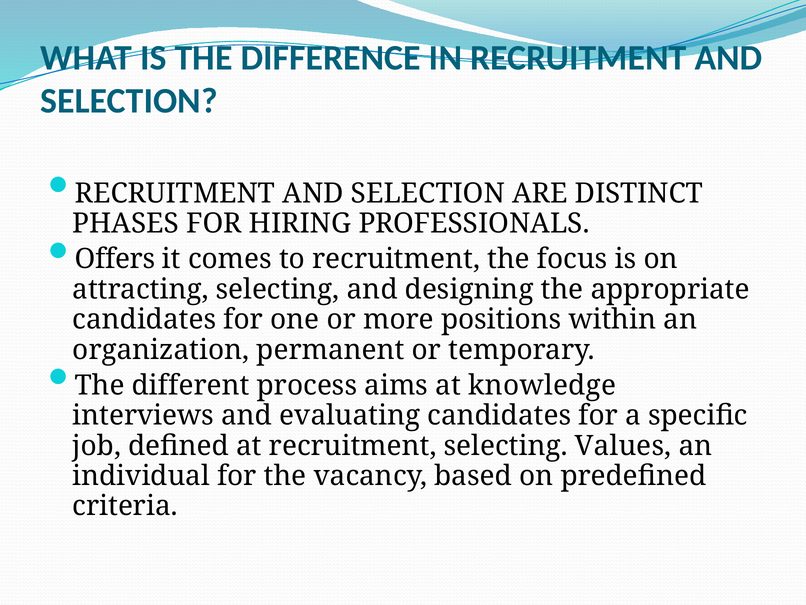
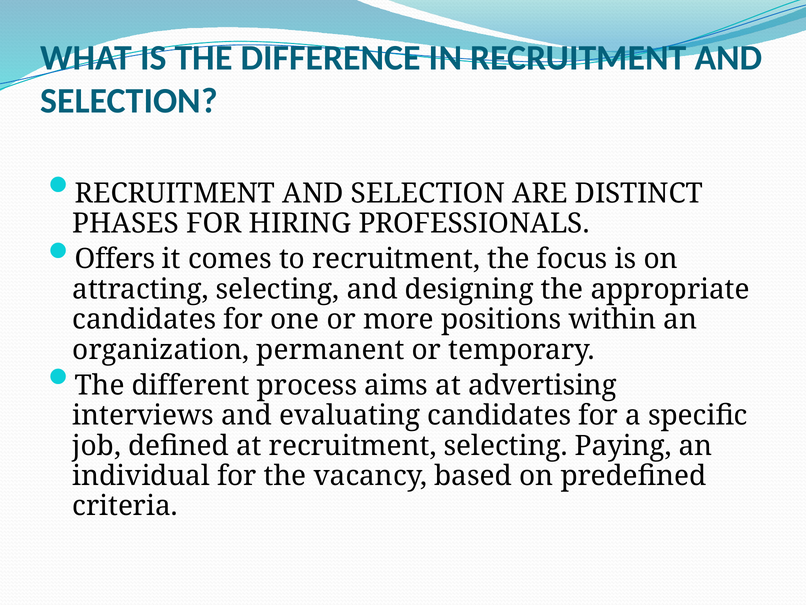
knowledge: knowledge -> advertising (542, 385)
Values: Values -> Paying (623, 445)
